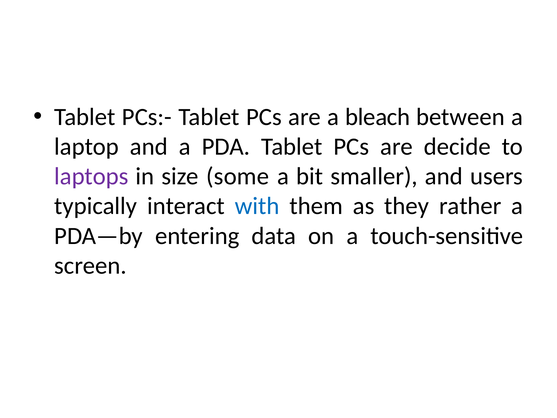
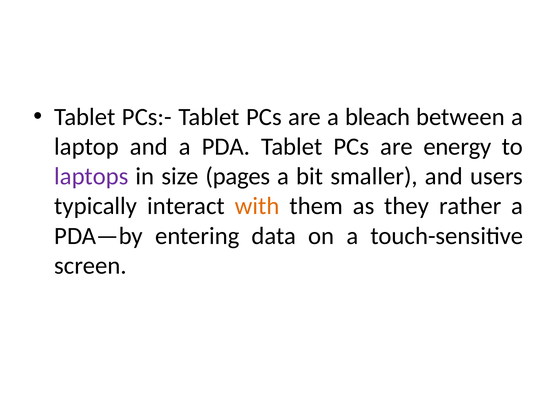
decide: decide -> energy (457, 147)
some: some -> pages (238, 176)
with colour: blue -> orange (257, 206)
